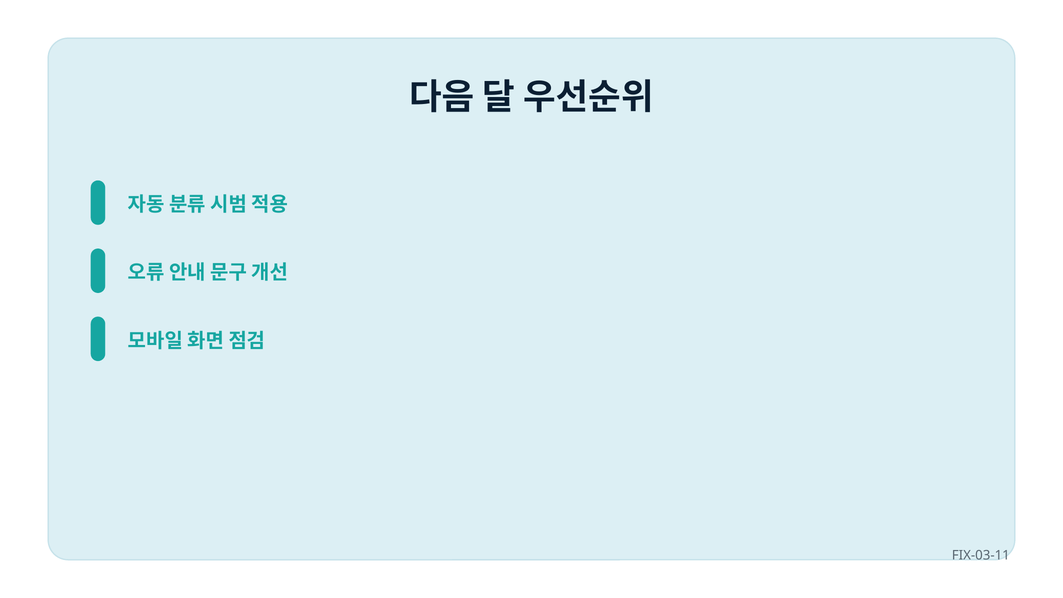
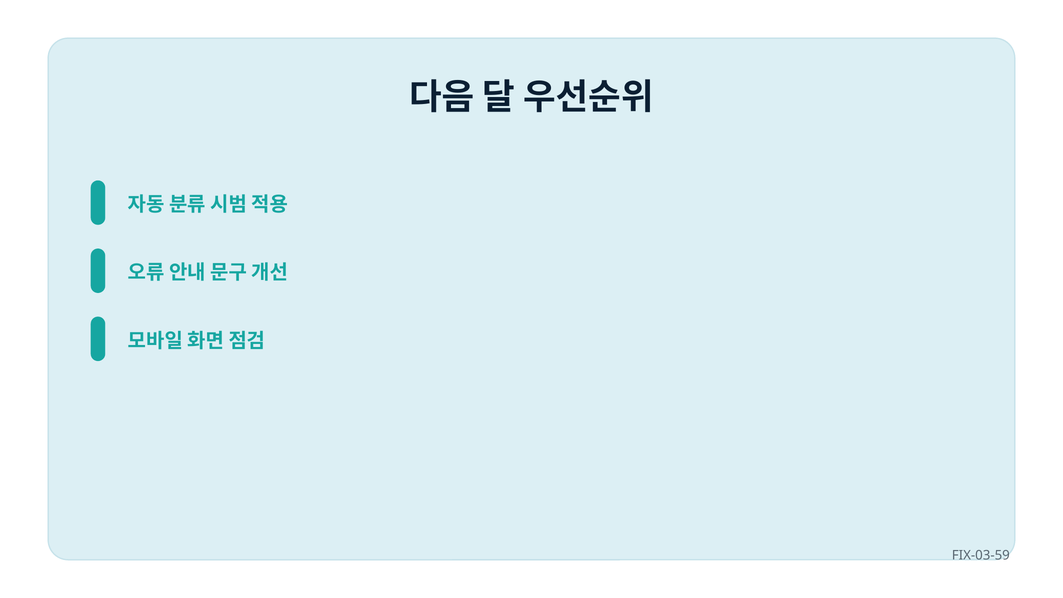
FIX-03-11: FIX-03-11 -> FIX-03-59 (981, 556)
